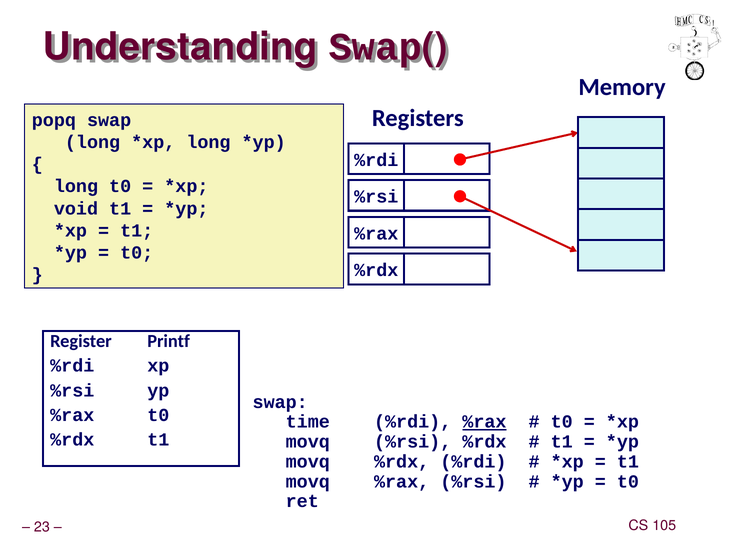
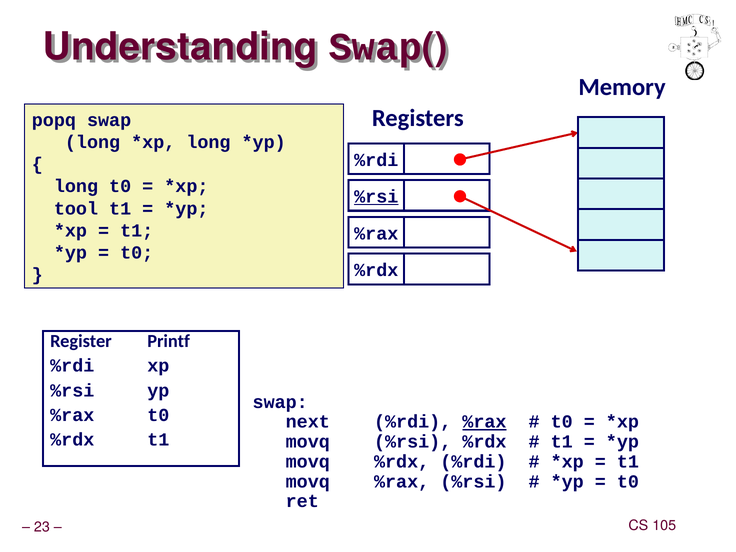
%rsi underline: none -> present (376, 197)
void: void -> tool (76, 208)
time: time -> next (308, 422)
